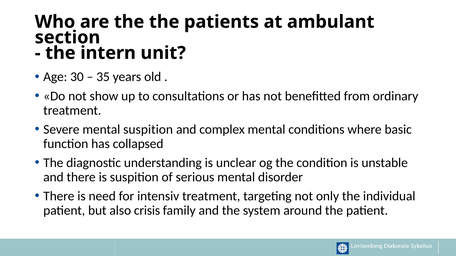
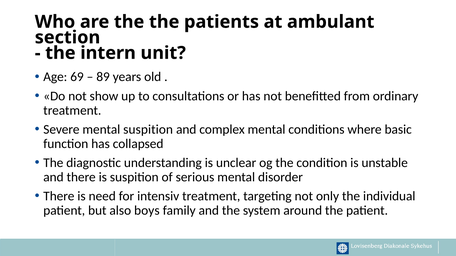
30: 30 -> 69 (77, 77)
35: 35 -> 89 (103, 77)
crisis: crisis -> boys (147, 211)
